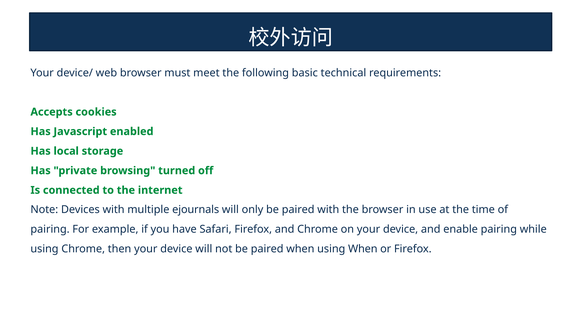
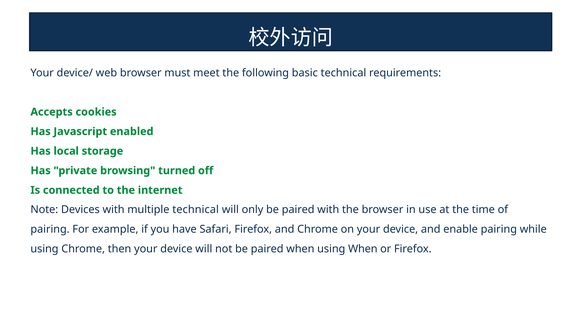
multiple ejournals: ejournals -> technical (196, 210)
